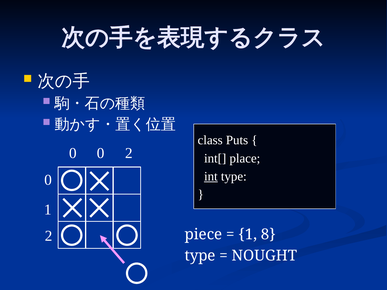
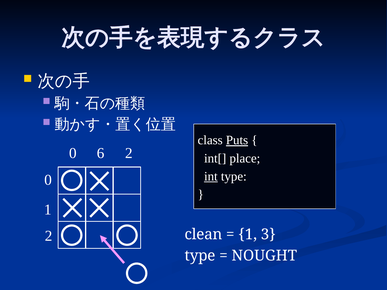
Puts underline: none -> present (237, 140)
0 0: 0 -> 6 (101, 153)
piece: piece -> clean (203, 235)
8: 8 -> 3 (268, 235)
